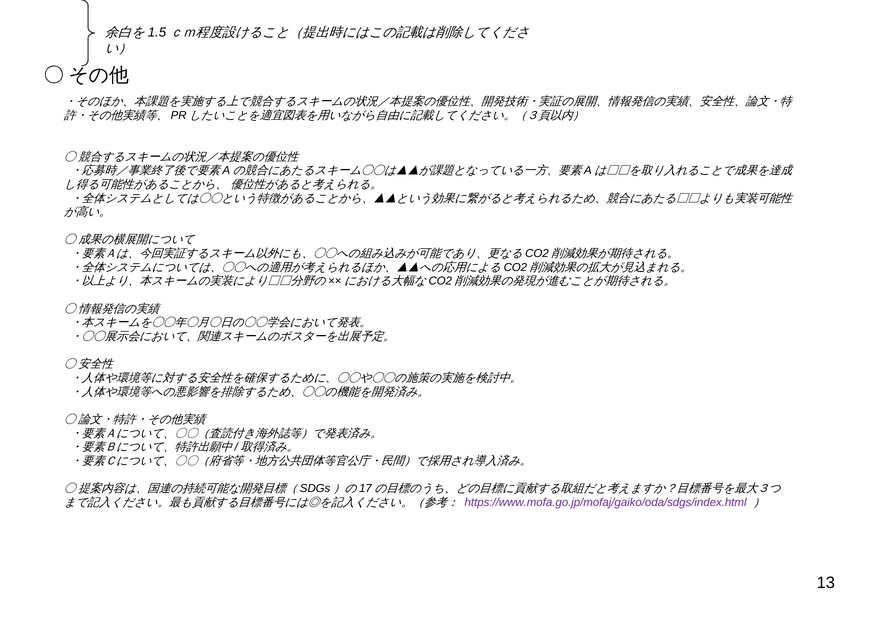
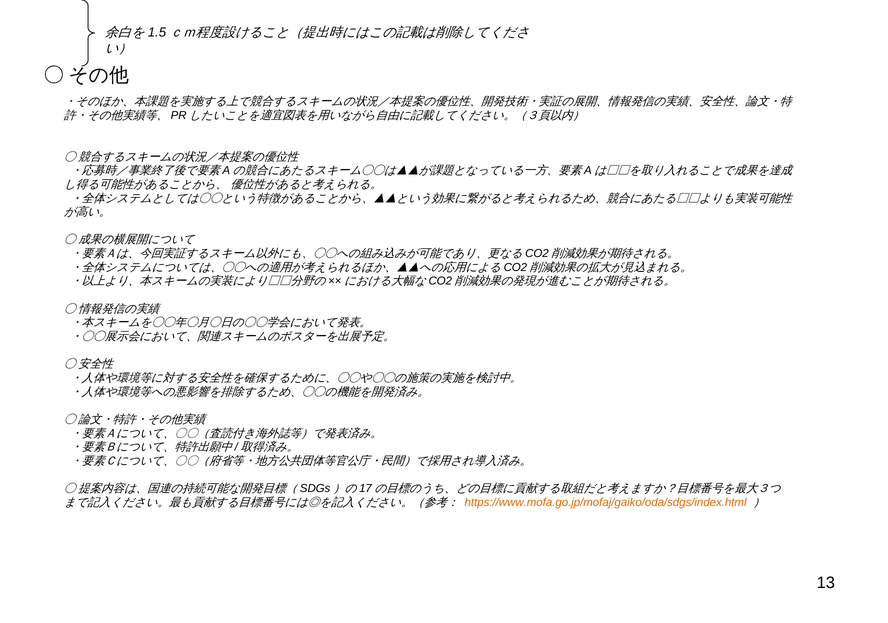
https://www.mofa.go.jp/mofaj/gaiko/oda/sdgs/index.html colour: purple -> orange (606, 503)
